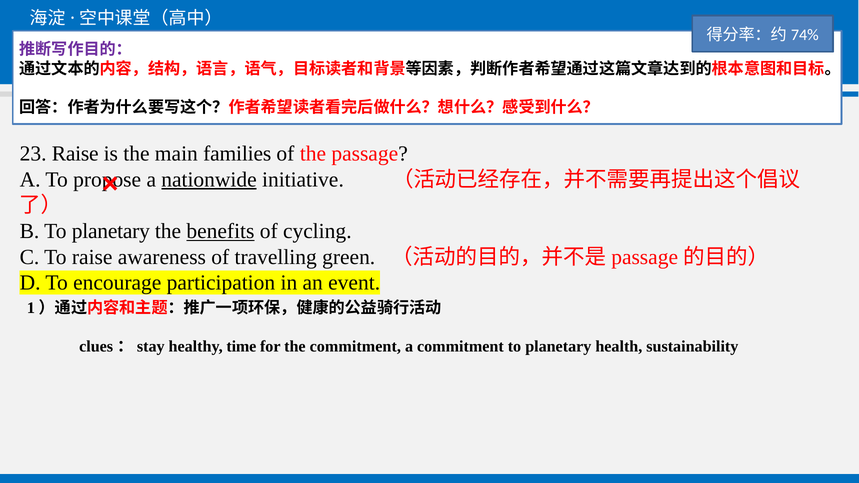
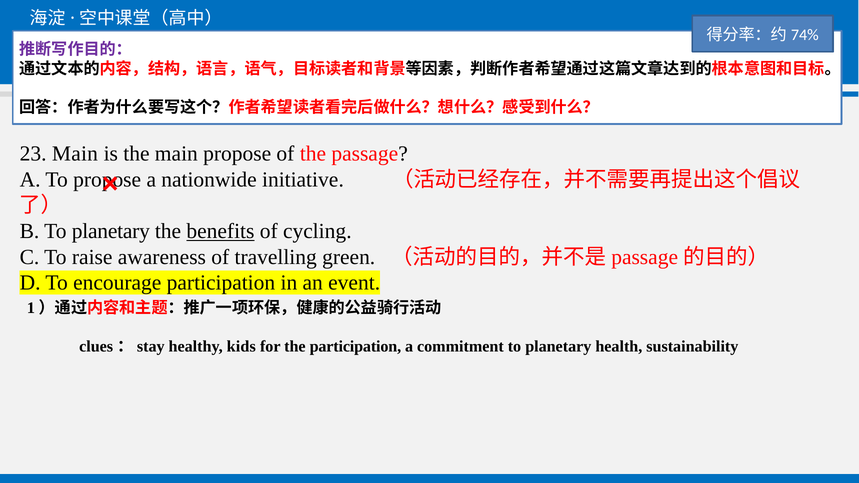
23 Raise: Raise -> Main (75, 154)
main families: families -> propose (237, 154)
nationwide underline: present -> none (209, 180)
time: time -> kids (241, 347)
the commitment: commitment -> participation (355, 347)
